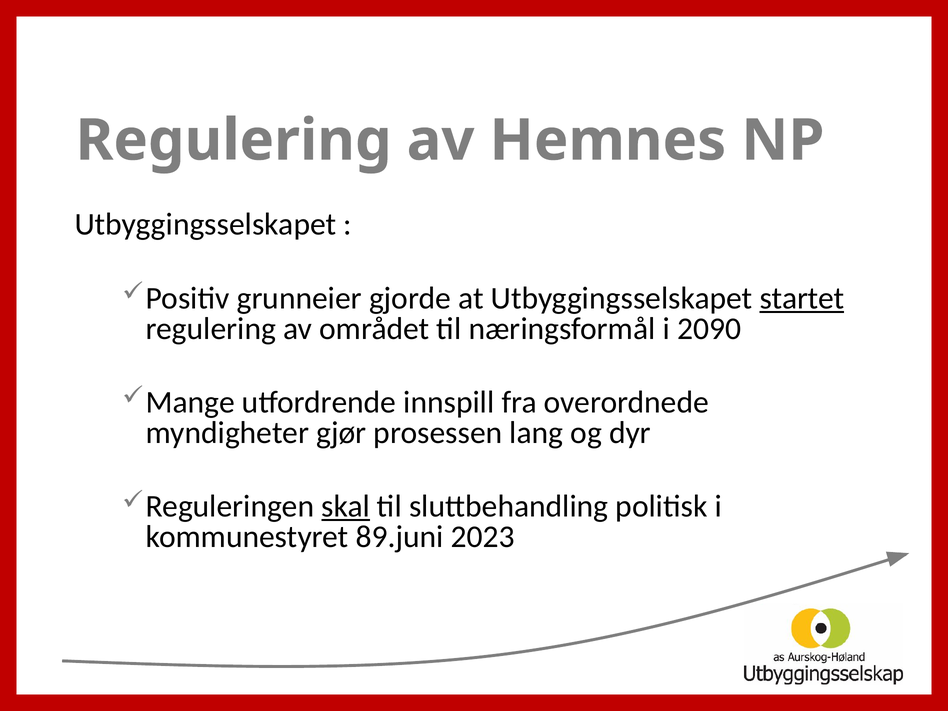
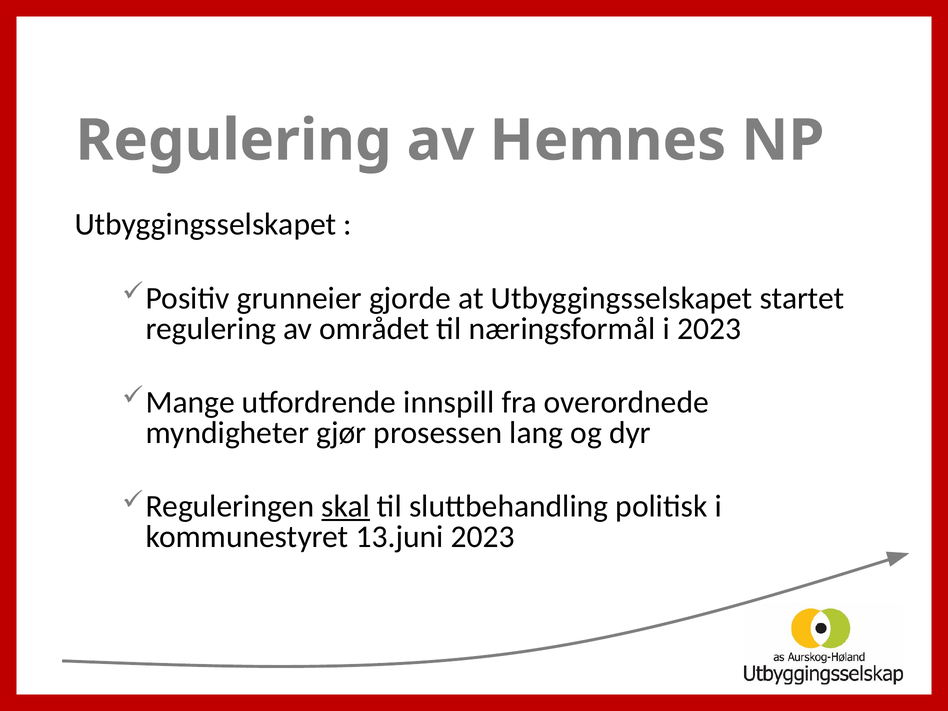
startet underline: present -> none (802, 298)
i 2090: 2090 -> 2023 (709, 329)
89.juni: 89.juni -> 13.juni (400, 537)
